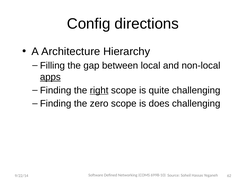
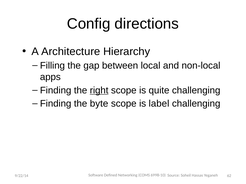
apps underline: present -> none (50, 77)
zero: zero -> byte (99, 104)
does: does -> label (159, 104)
